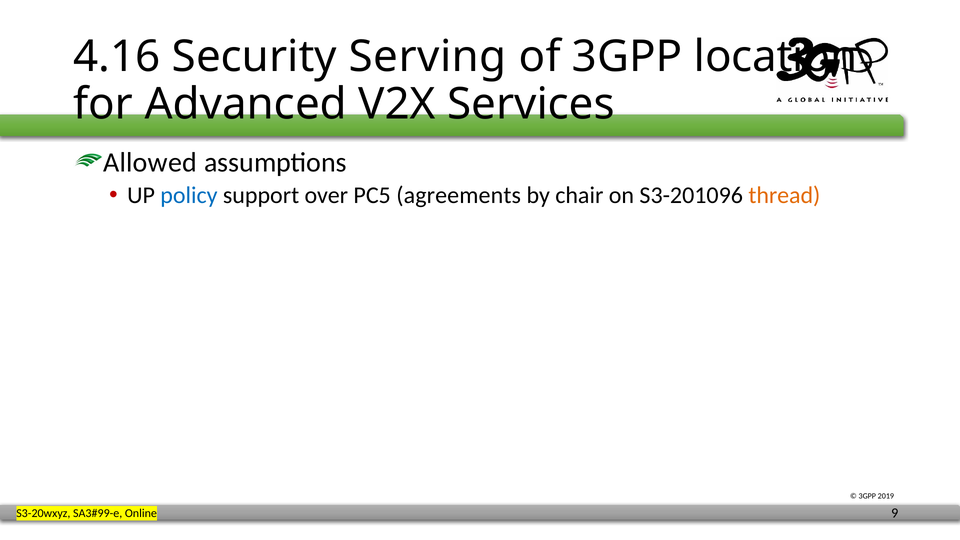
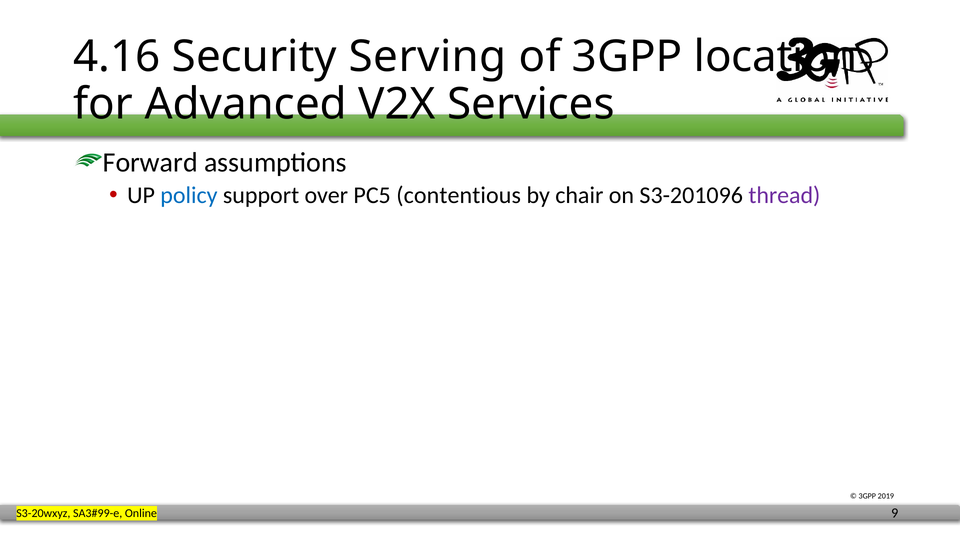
Allowed: Allowed -> Forward (150, 162)
agreements: agreements -> contentious (459, 195)
thread colour: orange -> purple (784, 195)
